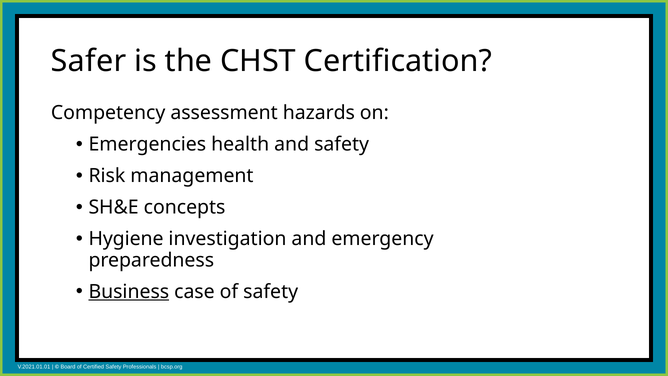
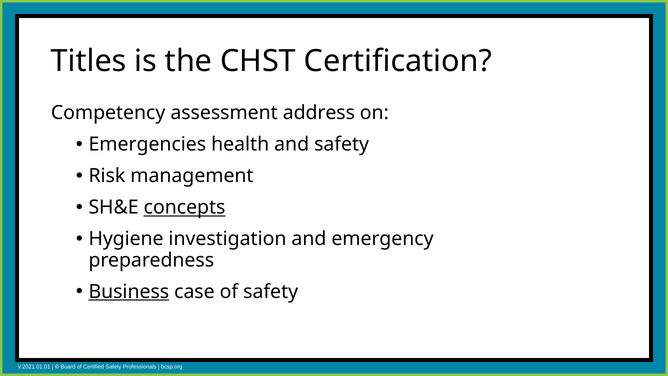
Safer: Safer -> Titles (89, 61)
hazards: hazards -> address (319, 113)
concepts underline: none -> present (185, 207)
